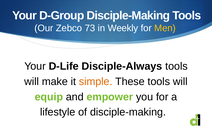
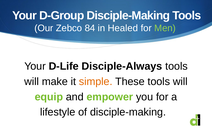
73: 73 -> 84 (90, 28)
Weekly: Weekly -> Healed (123, 28)
Men colour: yellow -> light green (165, 28)
